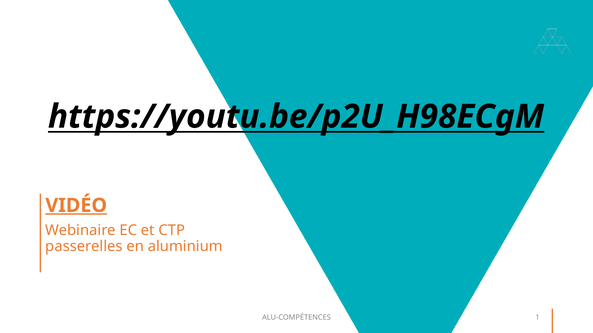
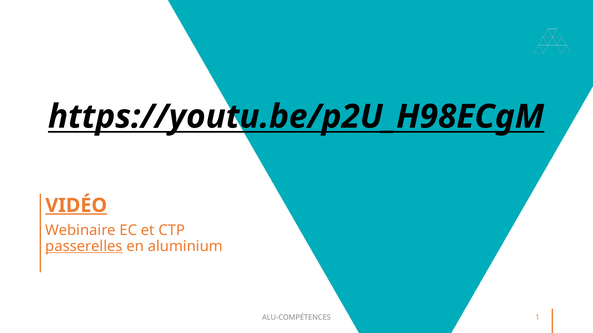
passerelles underline: none -> present (84, 247)
